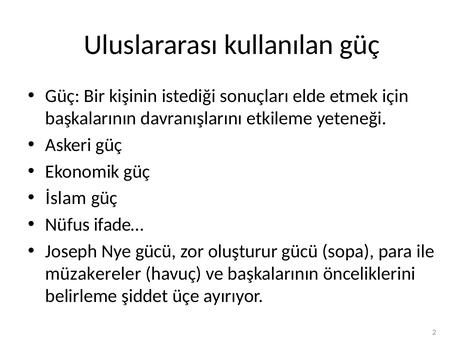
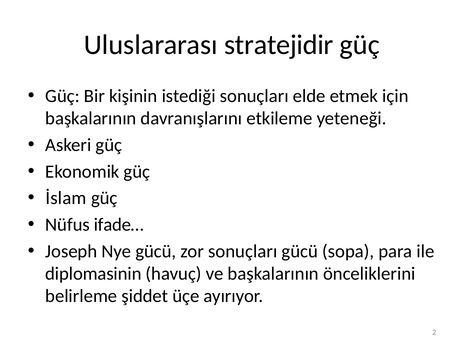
kullanılan: kullanılan -> stratejidir (279, 45)
zor oluşturur: oluşturur -> sonuçları (243, 251)
müzakereler: müzakereler -> diplomasinin (93, 274)
